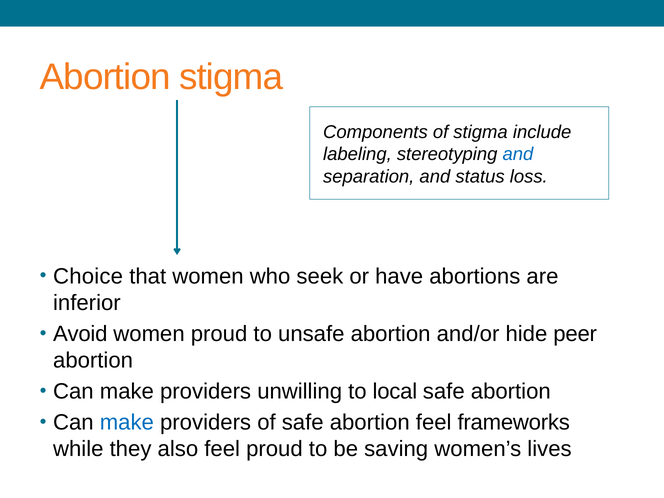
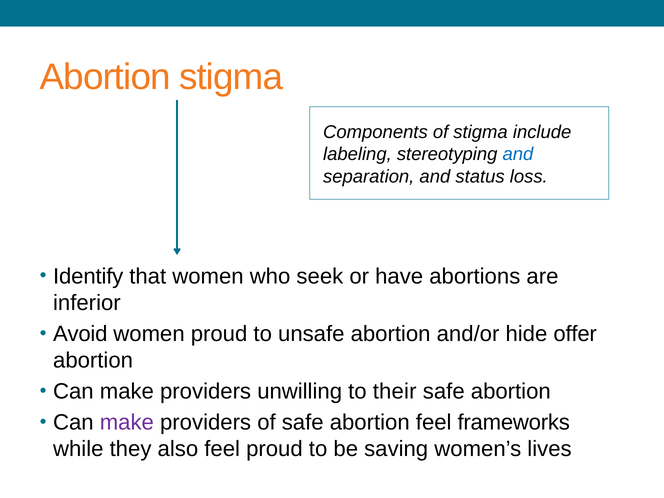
Choice: Choice -> Identify (88, 277)
peer: peer -> offer (575, 334)
local: local -> their (395, 392)
make colour: blue -> purple (127, 423)
